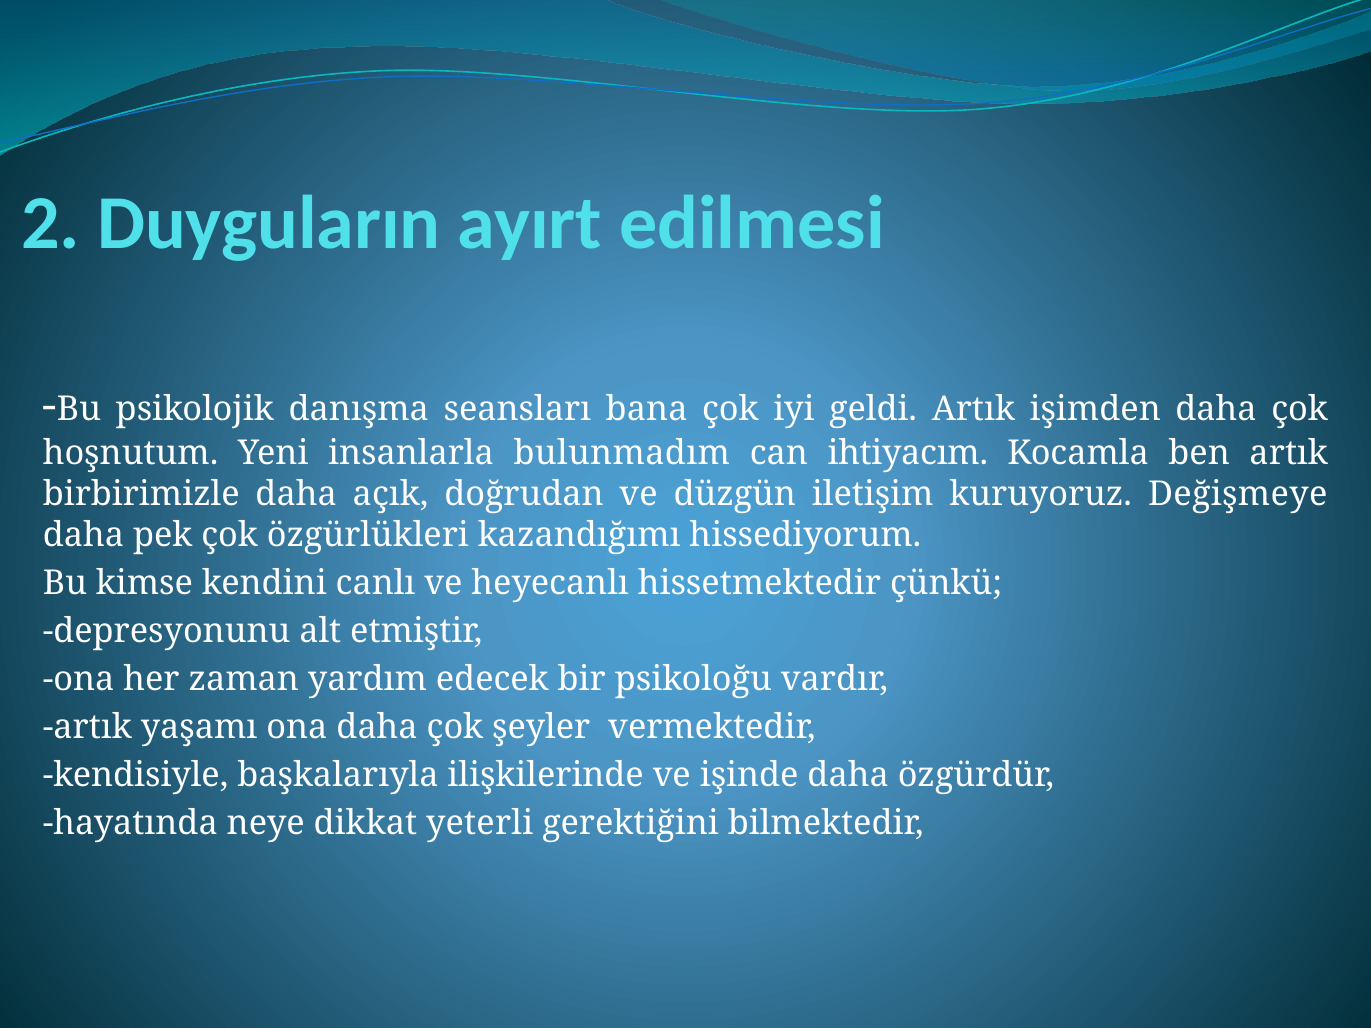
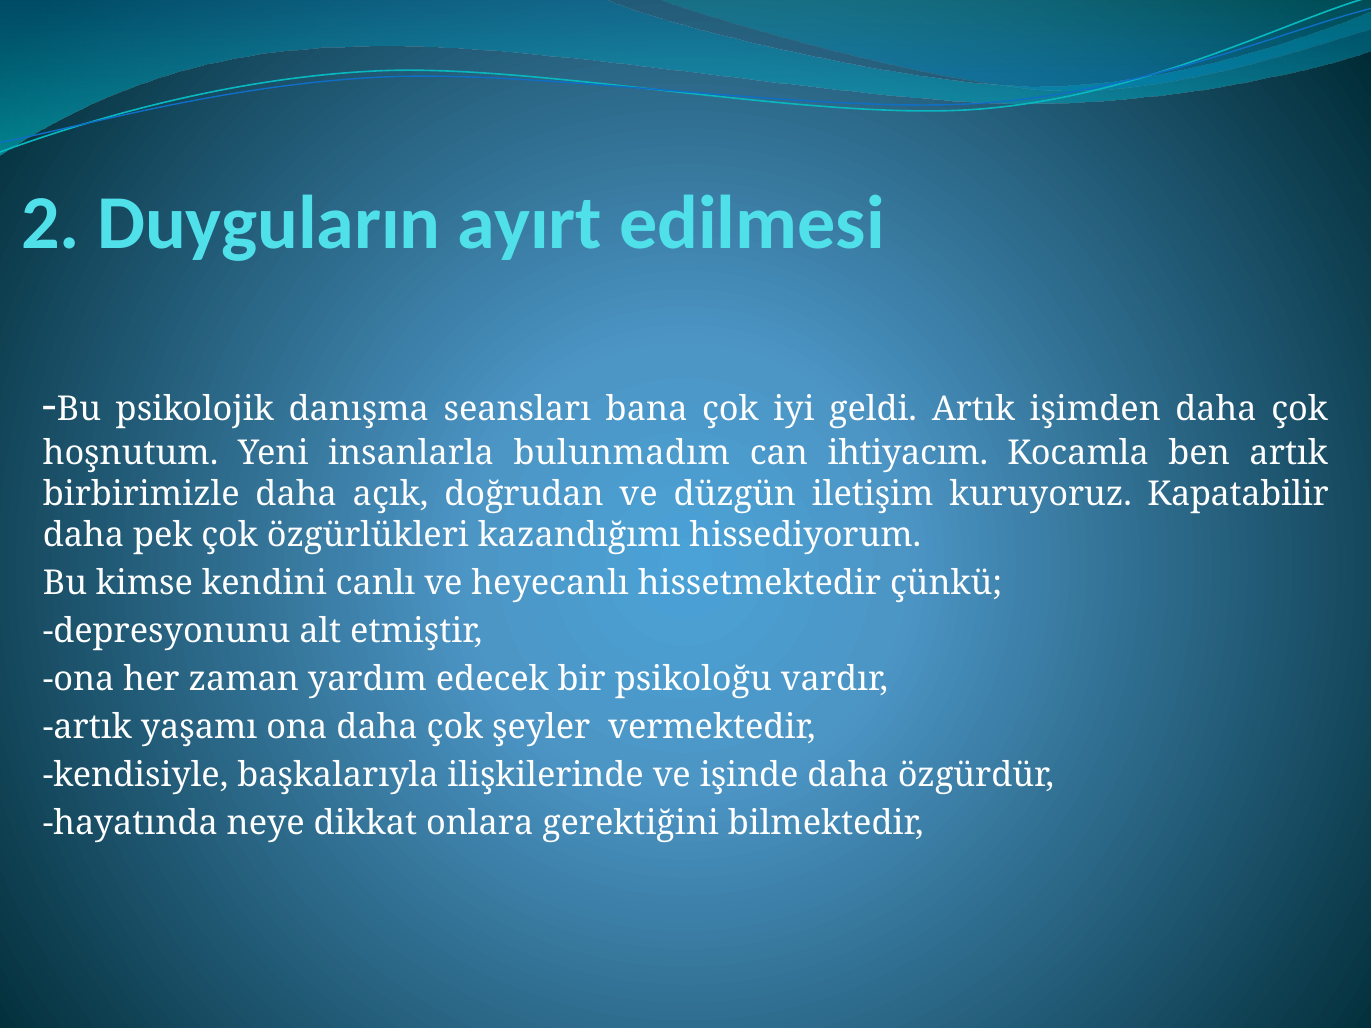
Değişmeye: Değişmeye -> Kapatabilir (1238, 494)
yeterli: yeterli -> onlara (480, 823)
